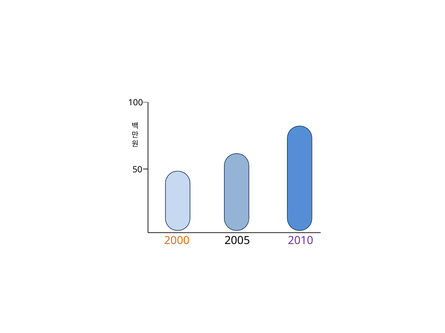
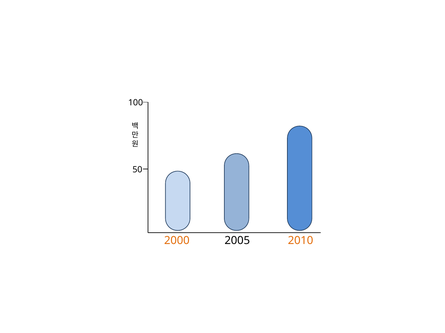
2010 colour: purple -> orange (301, 241)
